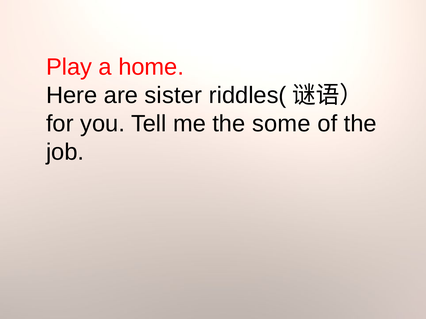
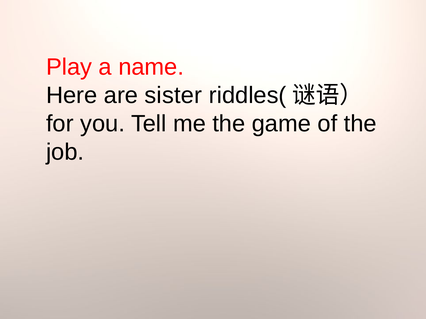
home: home -> name (151, 67)
some: some -> game (281, 124)
